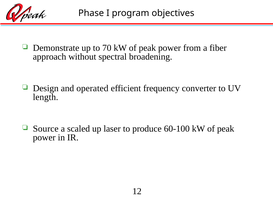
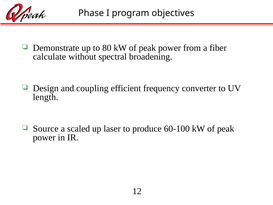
70: 70 -> 80 (107, 48)
approach: approach -> calculate (49, 57)
operated: operated -> coupling (92, 88)
